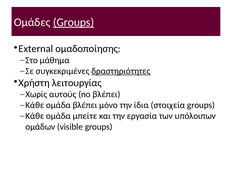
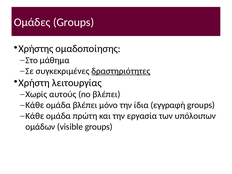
Groups underline: present -> none (74, 22)
External: External -> Χρήστης (36, 49)
στοιχεία: στοιχεία -> εγγραφή (168, 105)
μπείτε: μπείτε -> πρώτη (85, 116)
